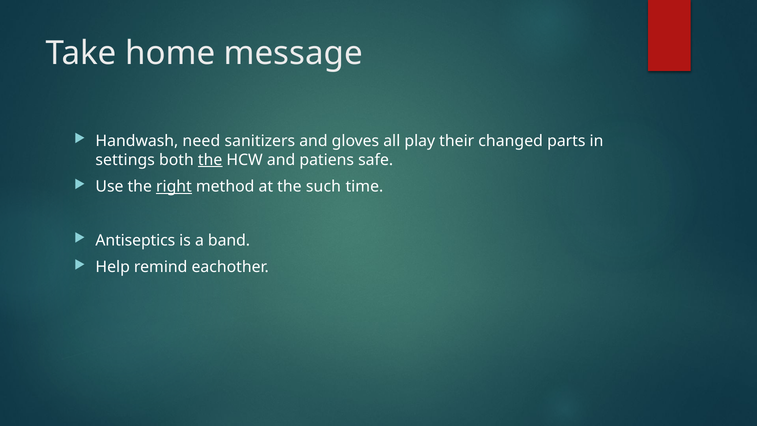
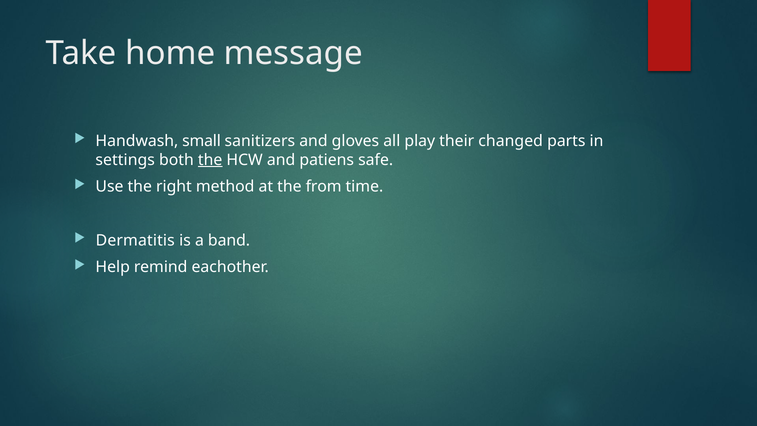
need: need -> small (202, 141)
right underline: present -> none (174, 187)
such: such -> from (324, 187)
Antiseptics: Antiseptics -> Dermatitis (135, 240)
